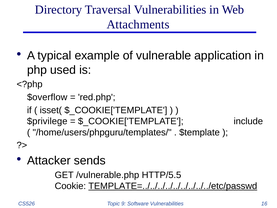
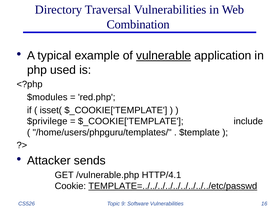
Attachments: Attachments -> Combination (138, 24)
vulnerable underline: none -> present (164, 56)
$overflow: $overflow -> $modules (47, 97)
HTTP/5.5: HTTP/5.5 -> HTTP/4.1 (161, 175)
